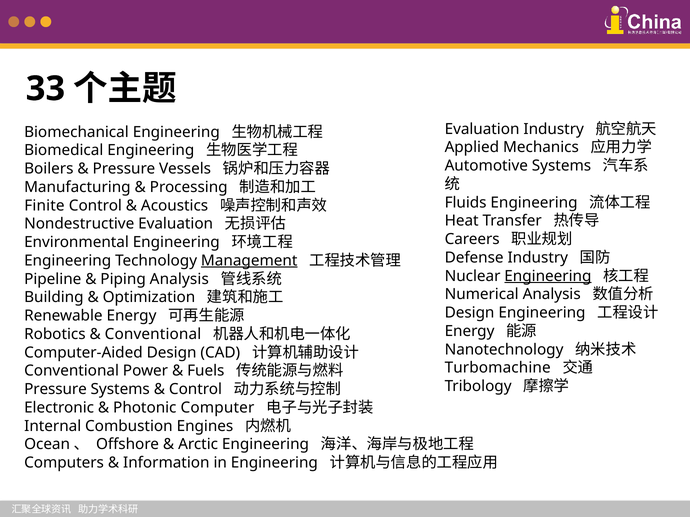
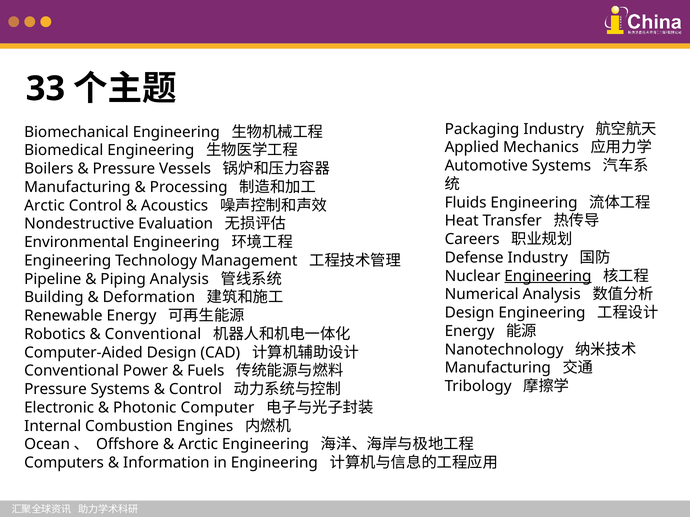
Evaluation: Evaluation -> Packaging (482, 129)
Finite: Finite -> Arctic (45, 206)
Management underline: present -> none (249, 261)
Optimization: Optimization -> Deformation (149, 298)
Turbomachine: Turbomachine -> Manufacturing (498, 368)
